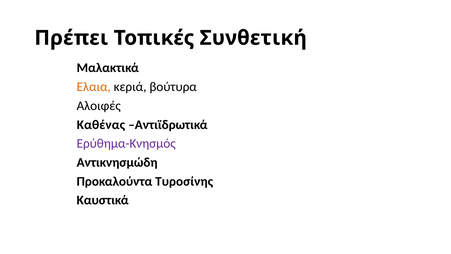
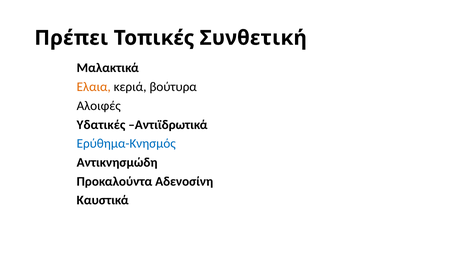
Καθένας: Καθένας -> Υδατικές (101, 125)
Ερύθημα-Κνησμός colour: purple -> blue (126, 143)
Τυροσίνης: Τυροσίνης -> Αδενοσίνη (184, 181)
